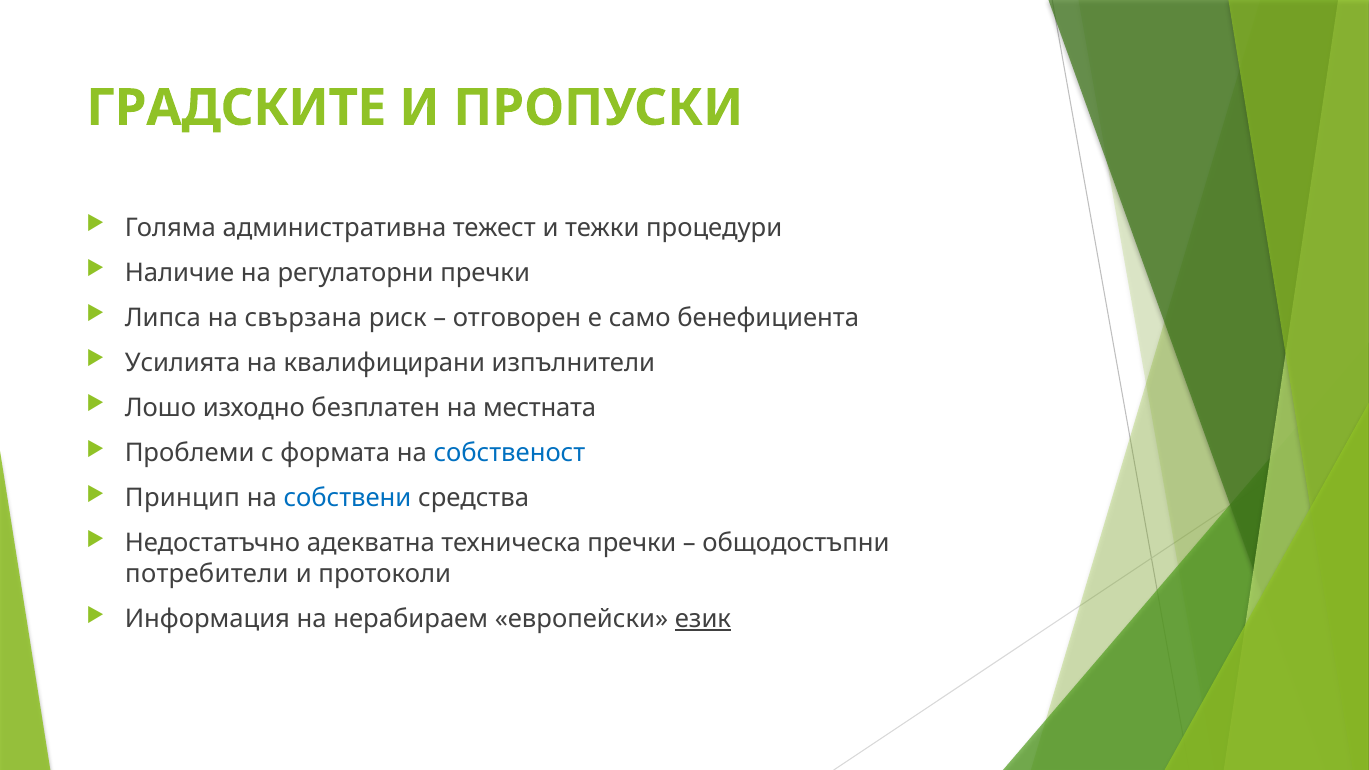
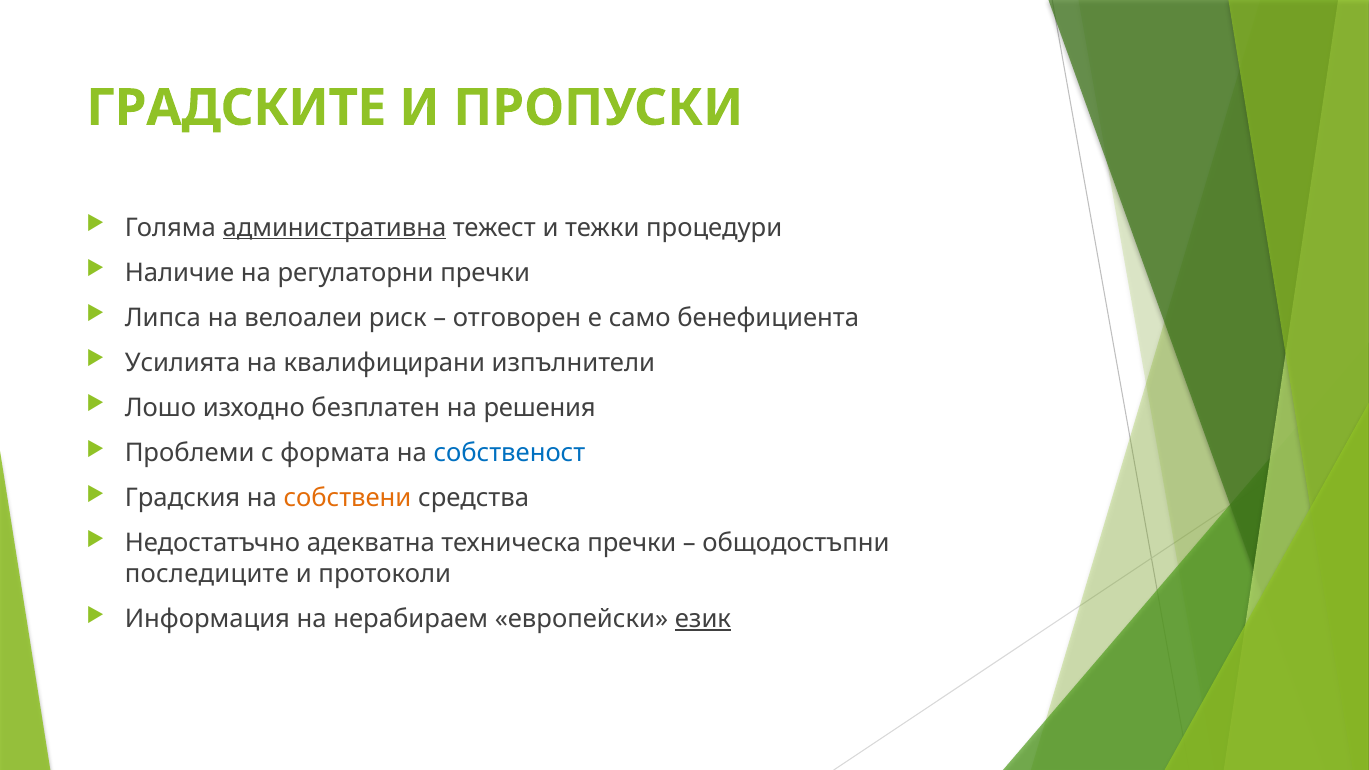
административна underline: none -> present (334, 228)
свързана: свързана -> велоалеи (303, 318)
местната: местната -> решения (540, 408)
Принцип: Принцип -> Градския (183, 498)
собствени colour: blue -> orange (347, 498)
потребители: потребители -> последиците (207, 574)
